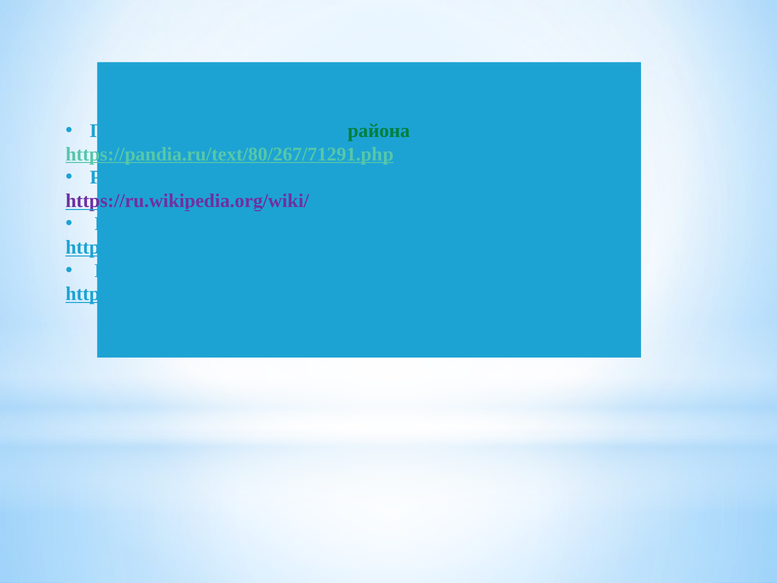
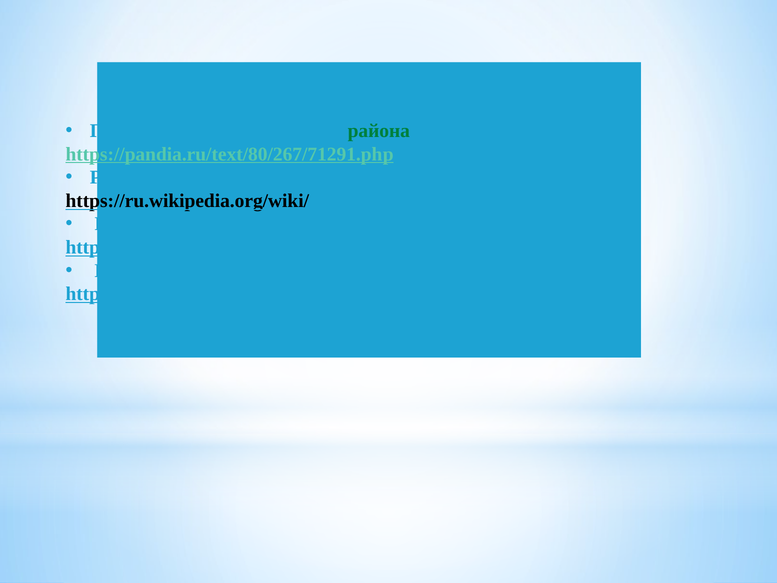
https://ru.wikipedia.org/wiki/ colour: purple -> black (187, 201)
